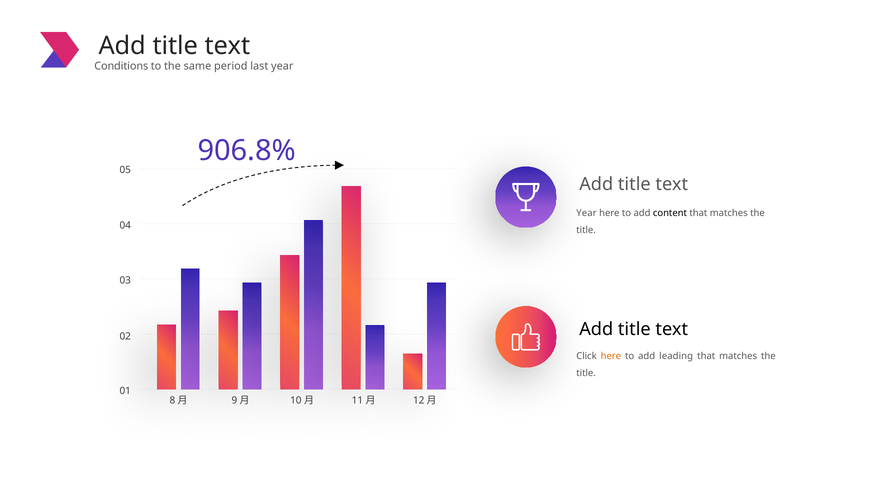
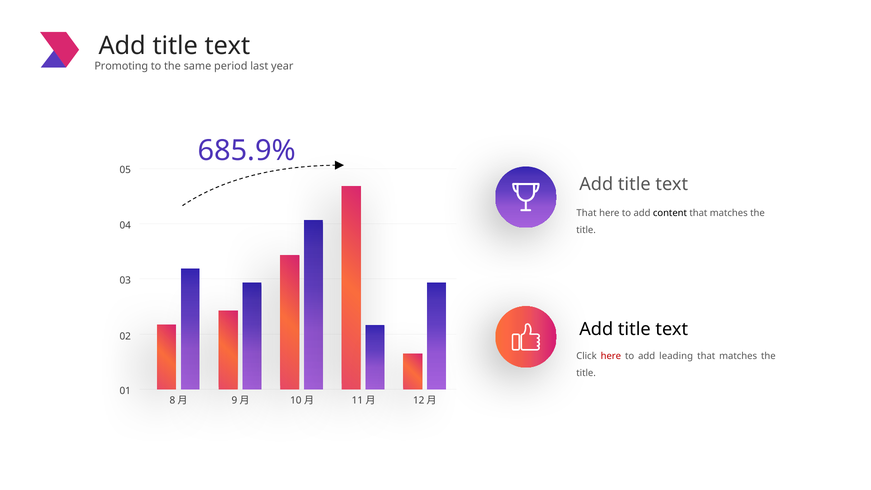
Conditions: Conditions -> Promoting (121, 66)
906.8%: 906.8% -> 685.9% (247, 151)
Year: Year -> That (587, 213)
here colour: orange -> red (611, 356)
